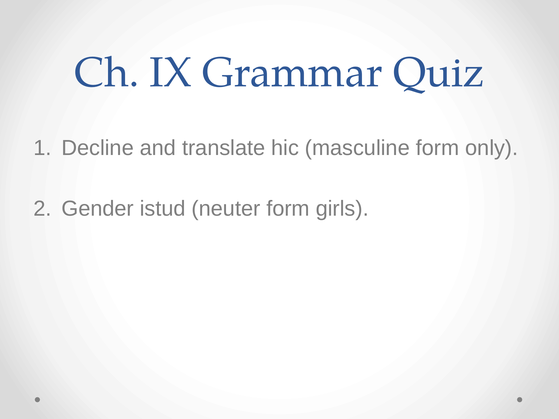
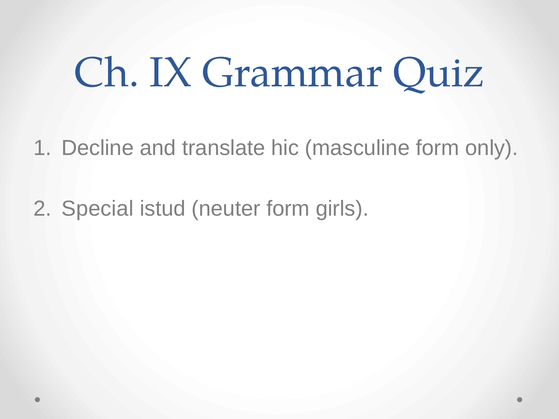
Gender: Gender -> Special (98, 209)
